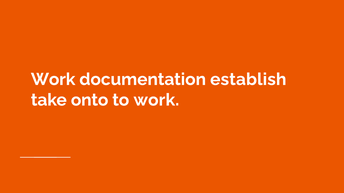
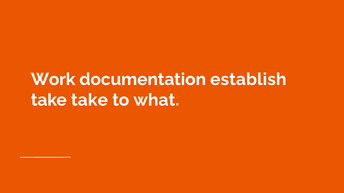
take onto: onto -> take (89, 100)
to work: work -> what (156, 100)
